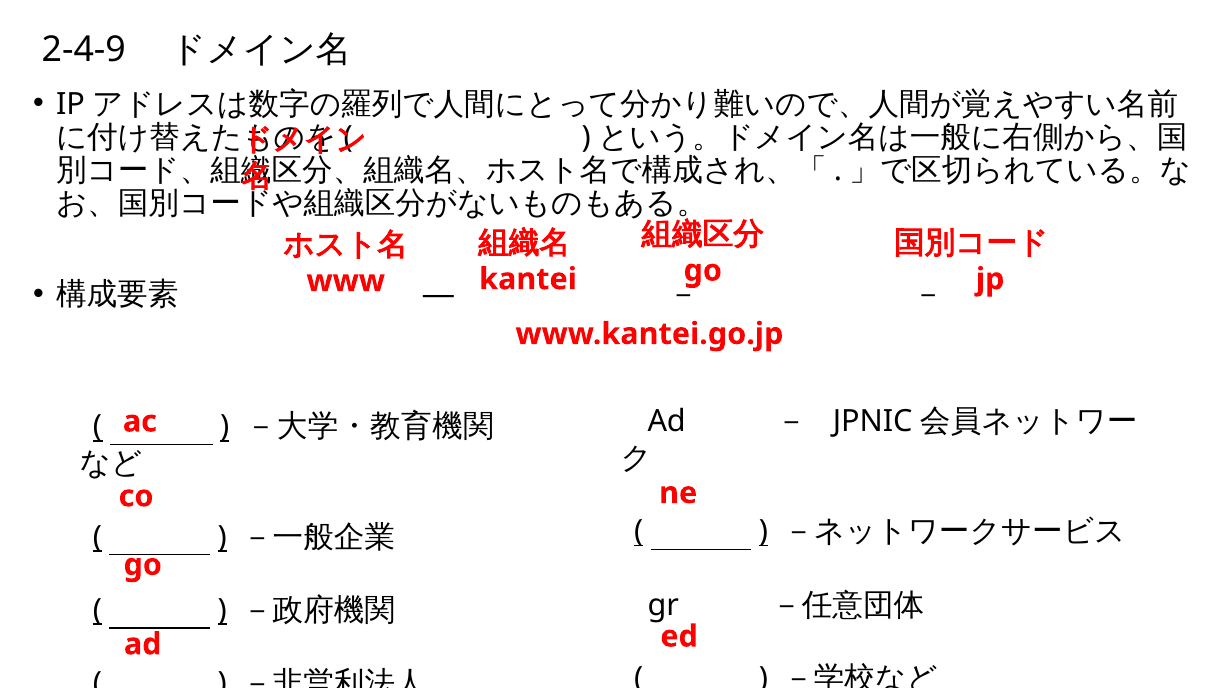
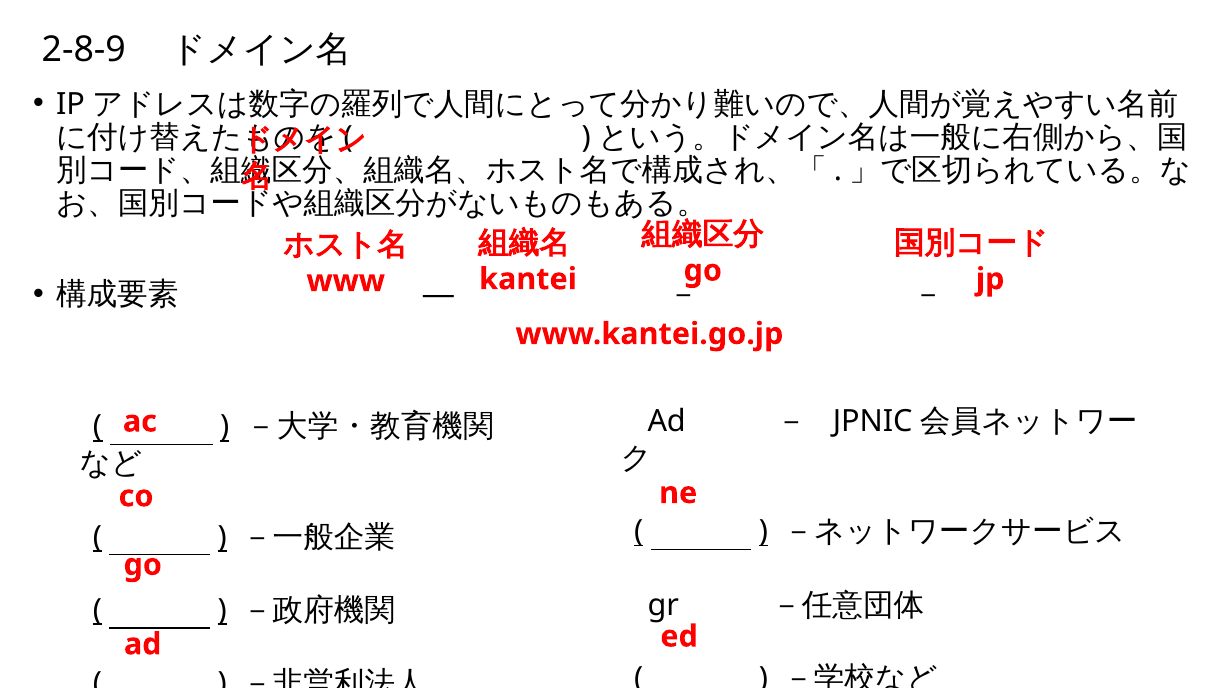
2-4-9: 2-4-9 -> 2-8-9 (84, 50)
